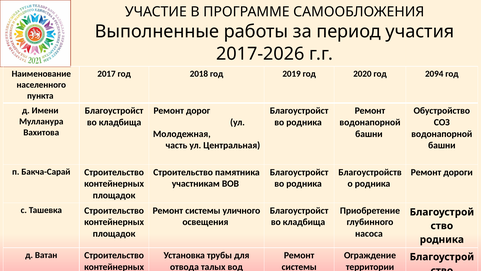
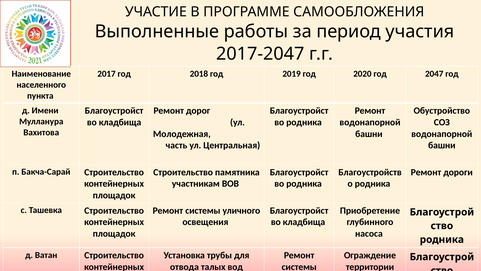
2017-2026: 2017-2026 -> 2017-2047 (260, 54)
2094: 2094 -> 2047 (434, 74)
